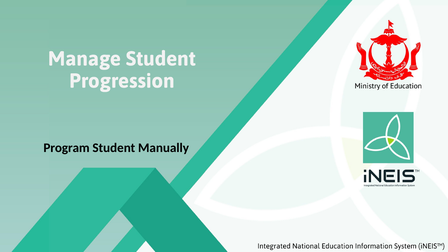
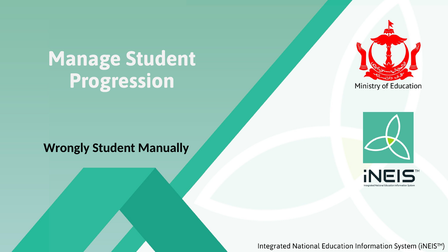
Program: Program -> Wrongly (67, 148)
